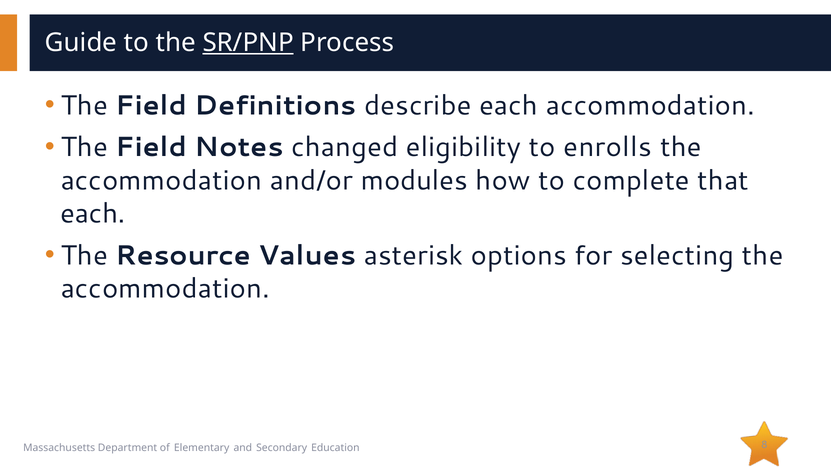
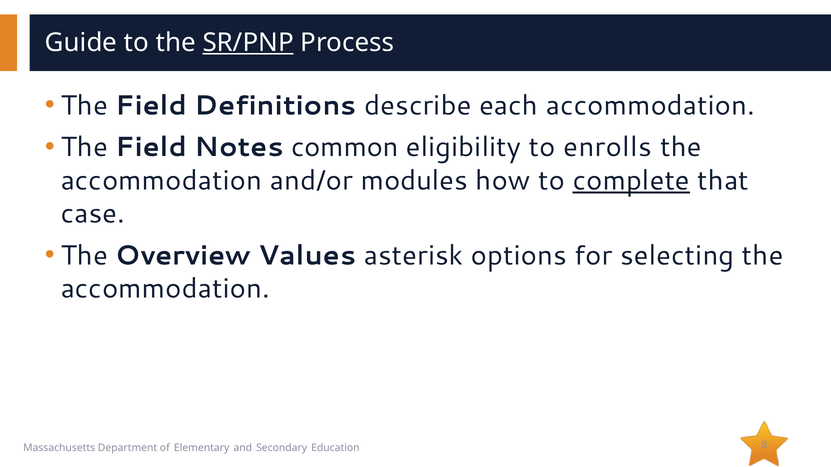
changed: changed -> common (345, 147)
complete underline: none -> present (631, 181)
each: each -> case (93, 214)
Resource: Resource -> Overview (183, 256)
